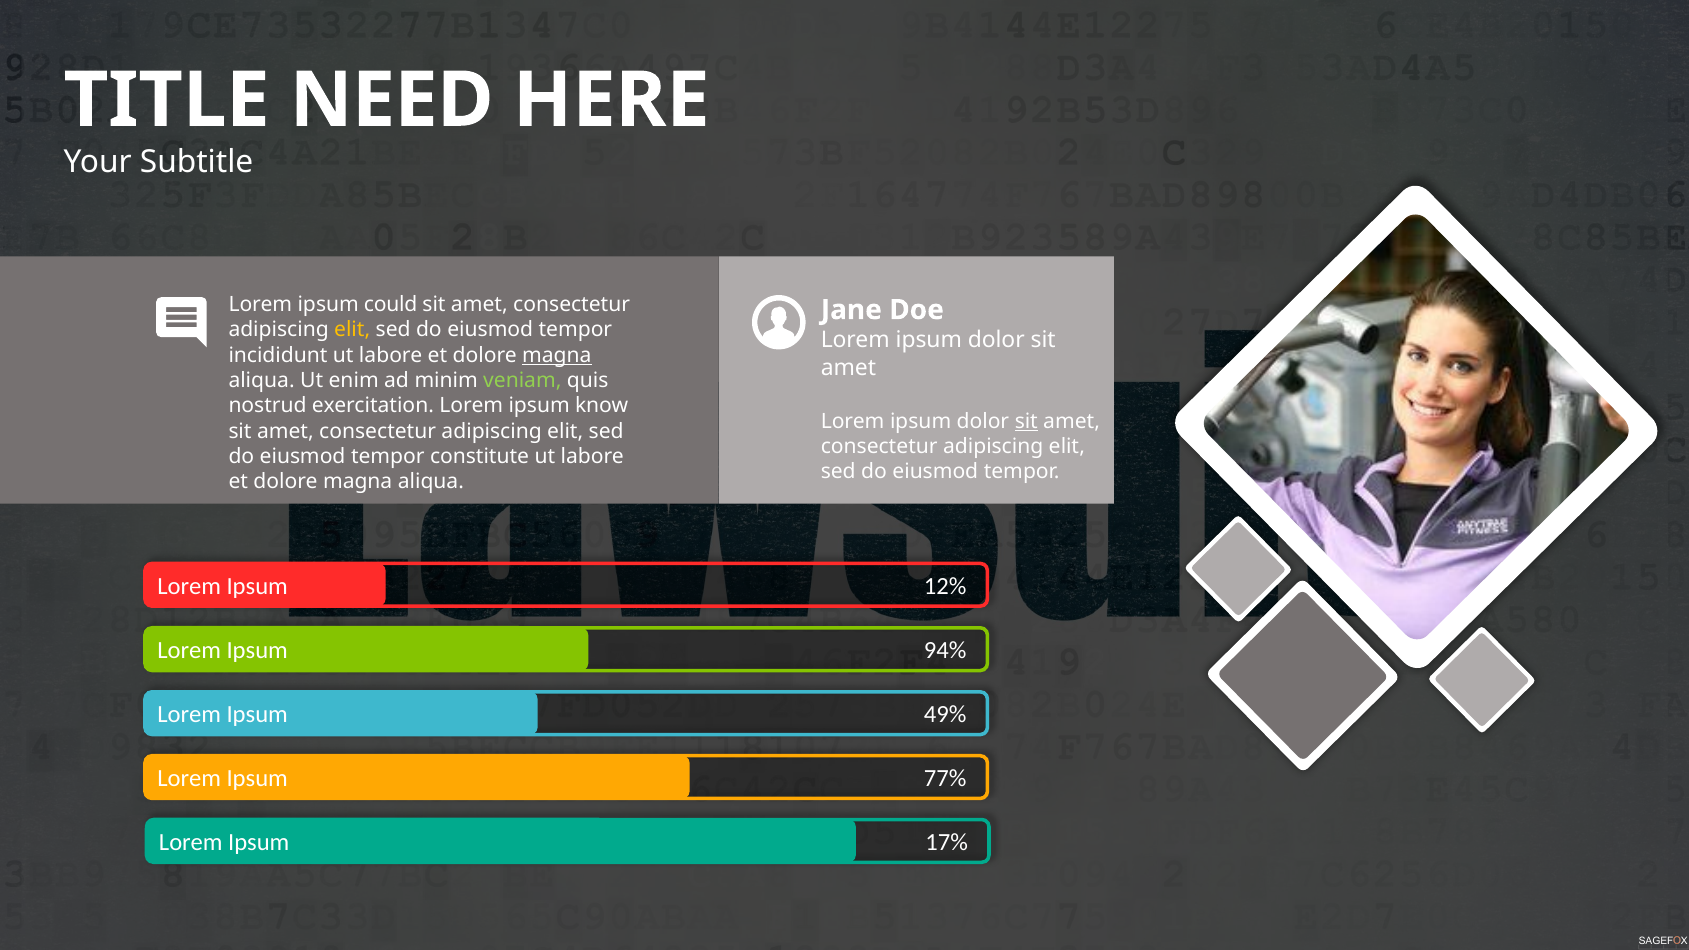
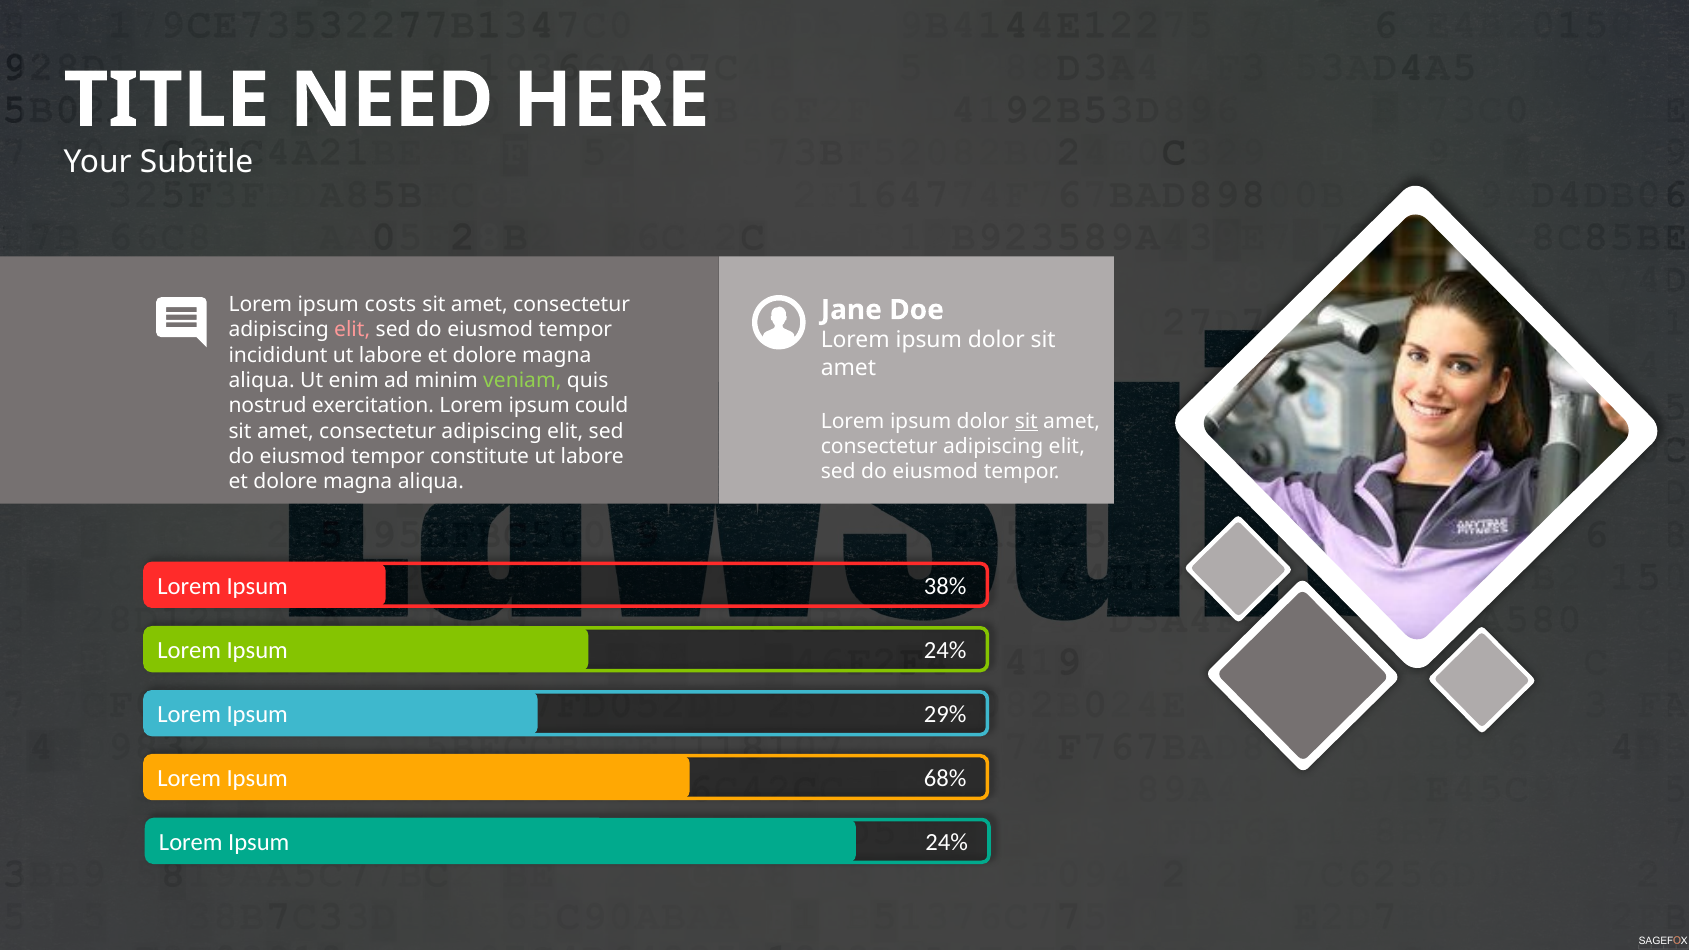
could: could -> costs (390, 305)
elit colour: yellow -> pink (352, 330)
magna underline: present -> none (557, 355)
know: know -> could (602, 406)
12%: 12% -> 38% (945, 586)
94%: 94% -> 24% (945, 651)
49%: 49% -> 29% (945, 715)
77%: 77% -> 68% (945, 778)
17%: 17% -> 24% (947, 842)
